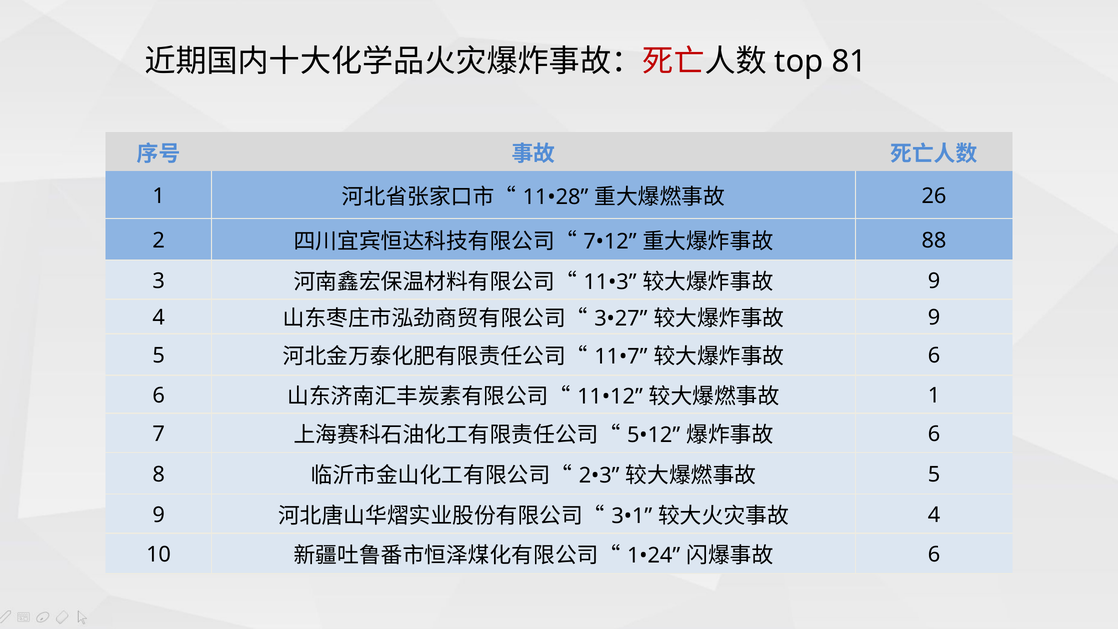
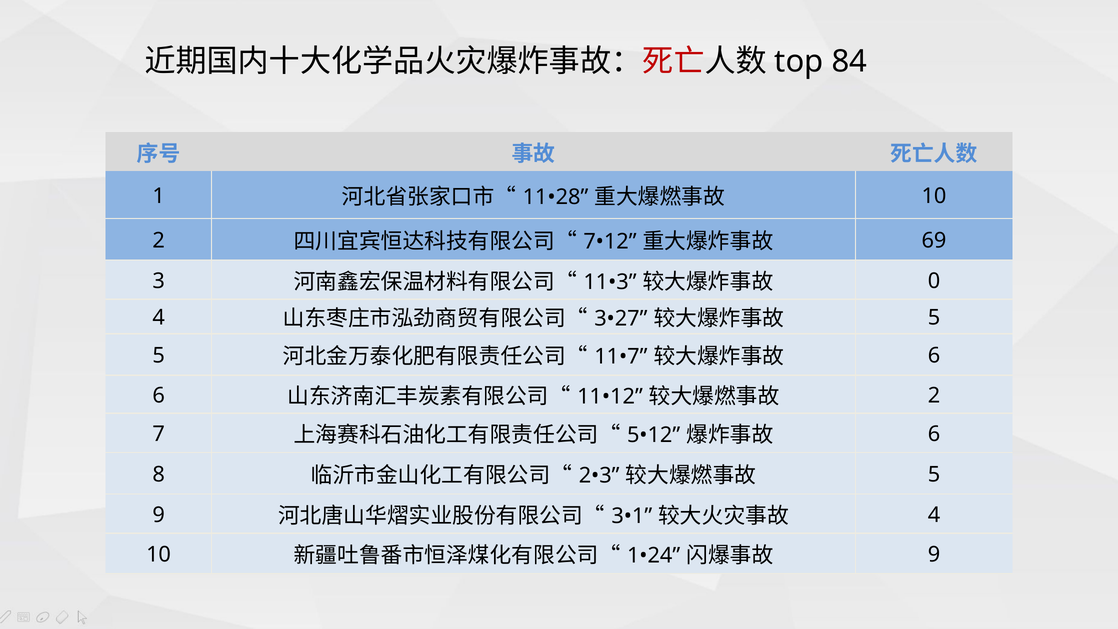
81: 81 -> 84 (849, 61)
26: 26 -> 10 (934, 196)
88: 88 -> 69 (934, 241)
9: 9 -> 0 (934, 281)
9: 9 -> 5 (934, 318)
1: 1 -> 2 (934, 395)
6: 6 -> 9 (934, 555)
